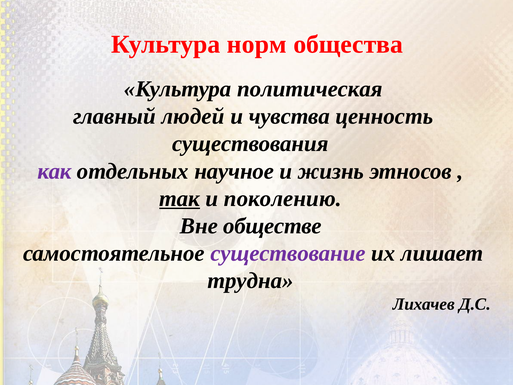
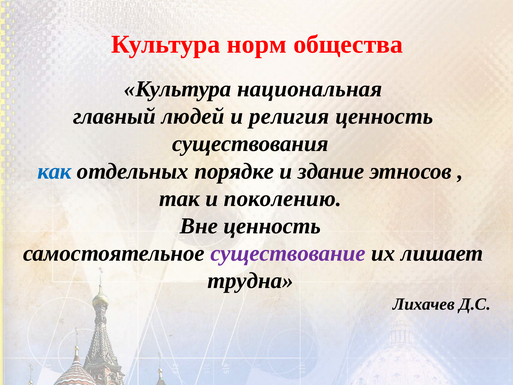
политическая: политическая -> национальная (310, 89)
чувства: чувства -> религия (289, 116)
как colour: purple -> blue (54, 171)
научное: научное -> порядке (234, 171)
жизнь: жизнь -> здание (331, 171)
так underline: present -> none (180, 198)
Вне обществе: обществе -> ценность (272, 226)
